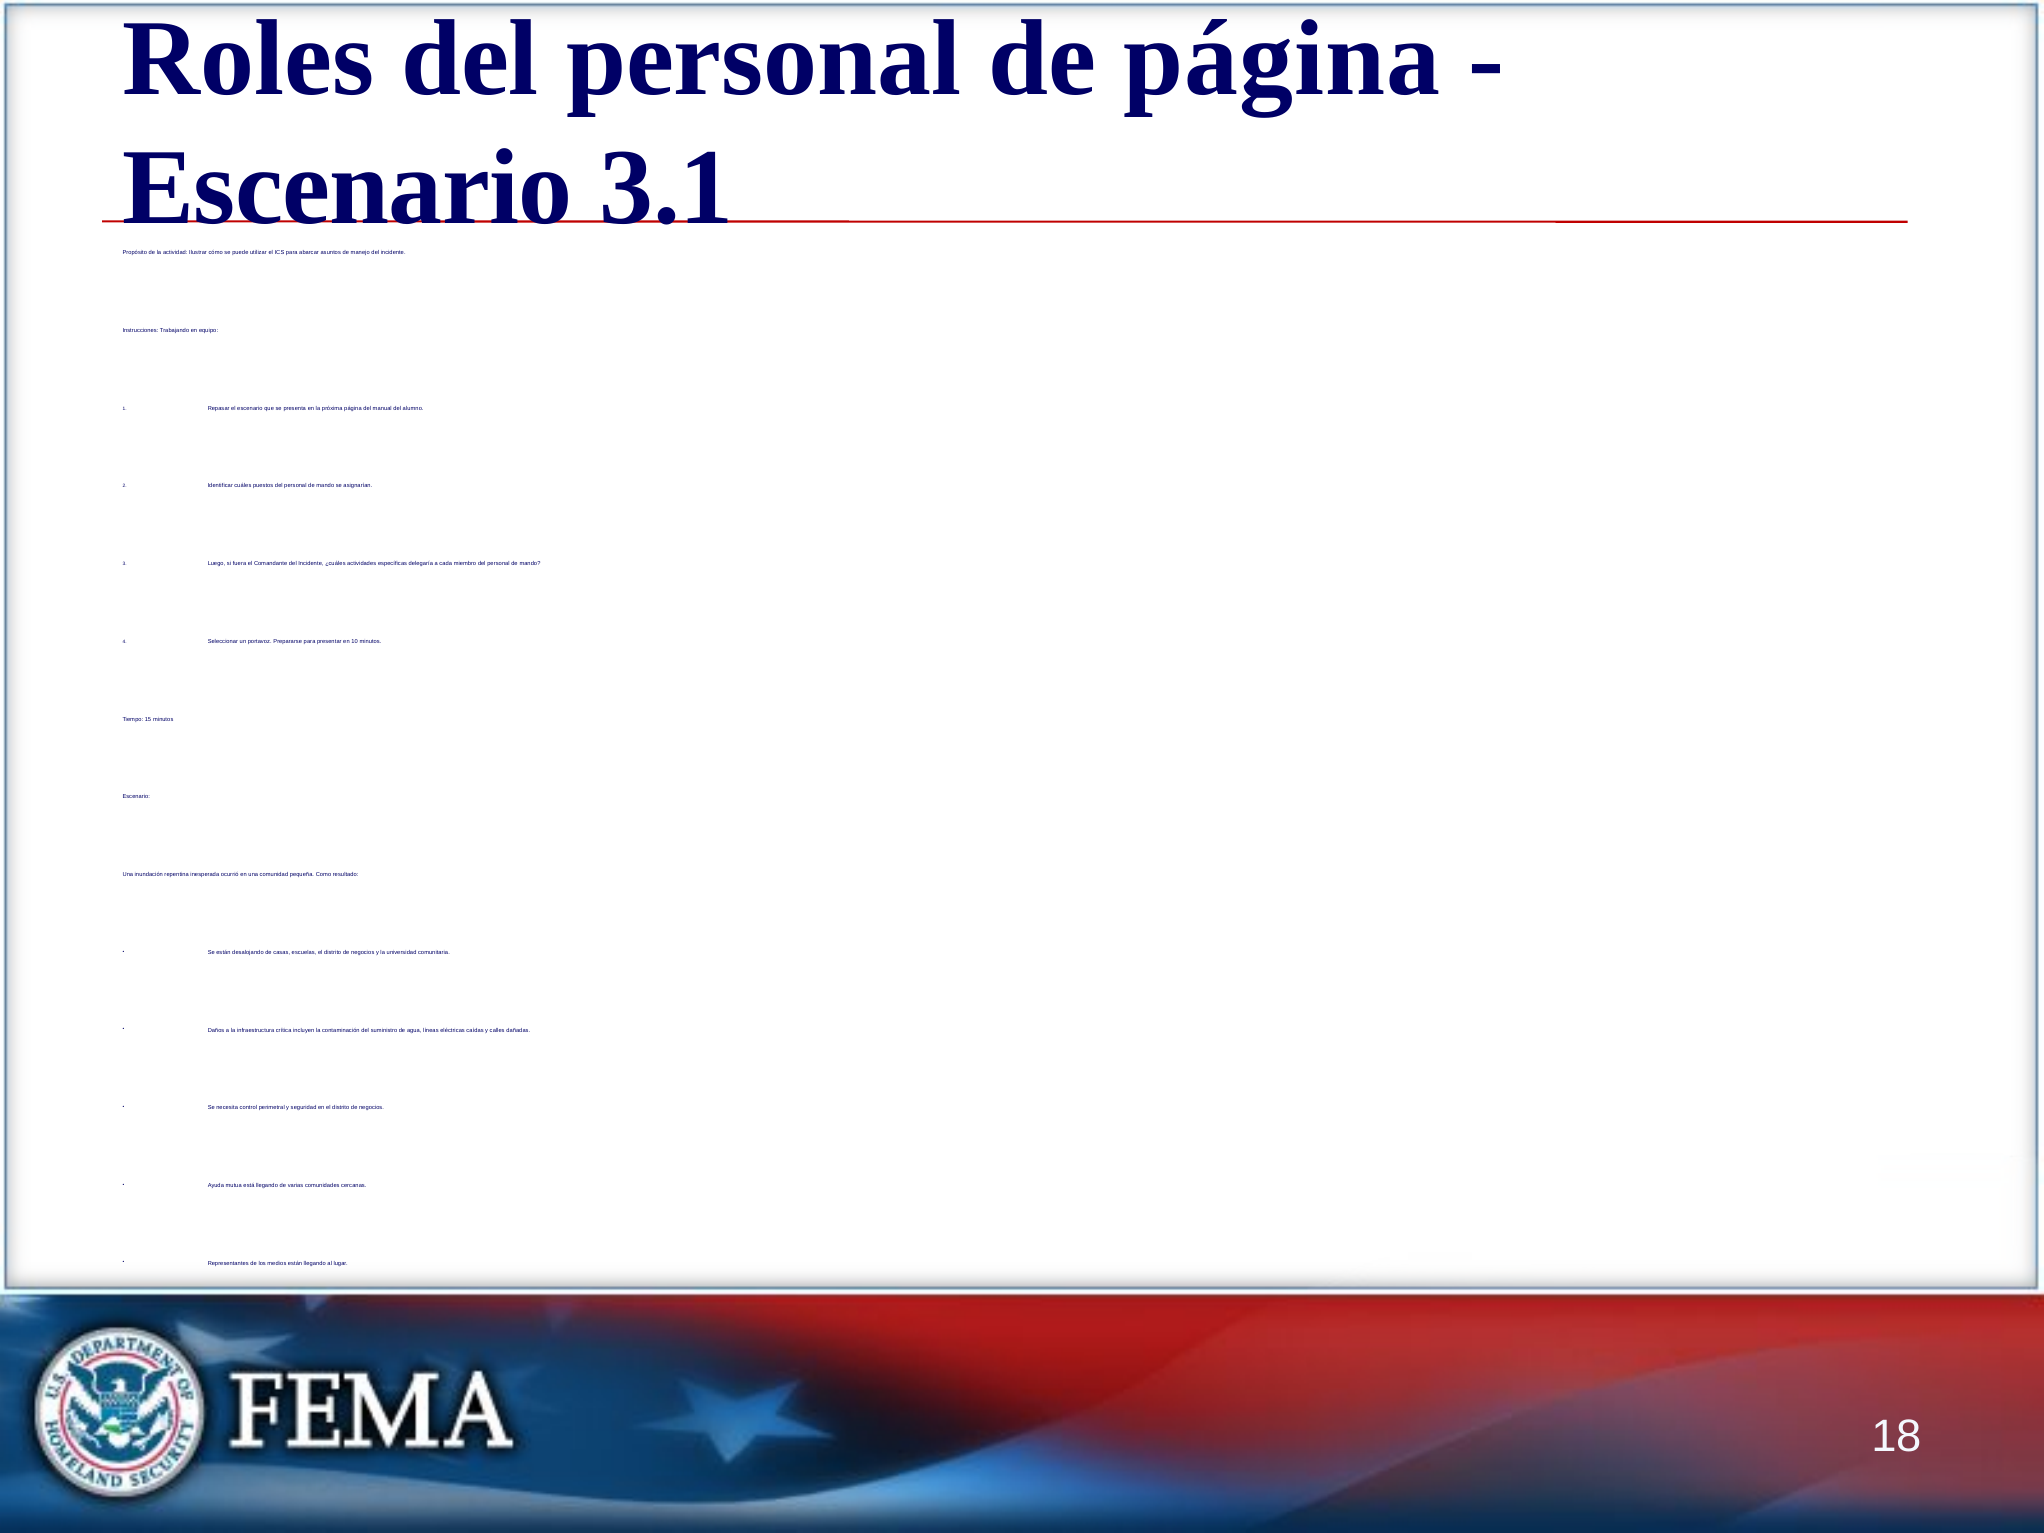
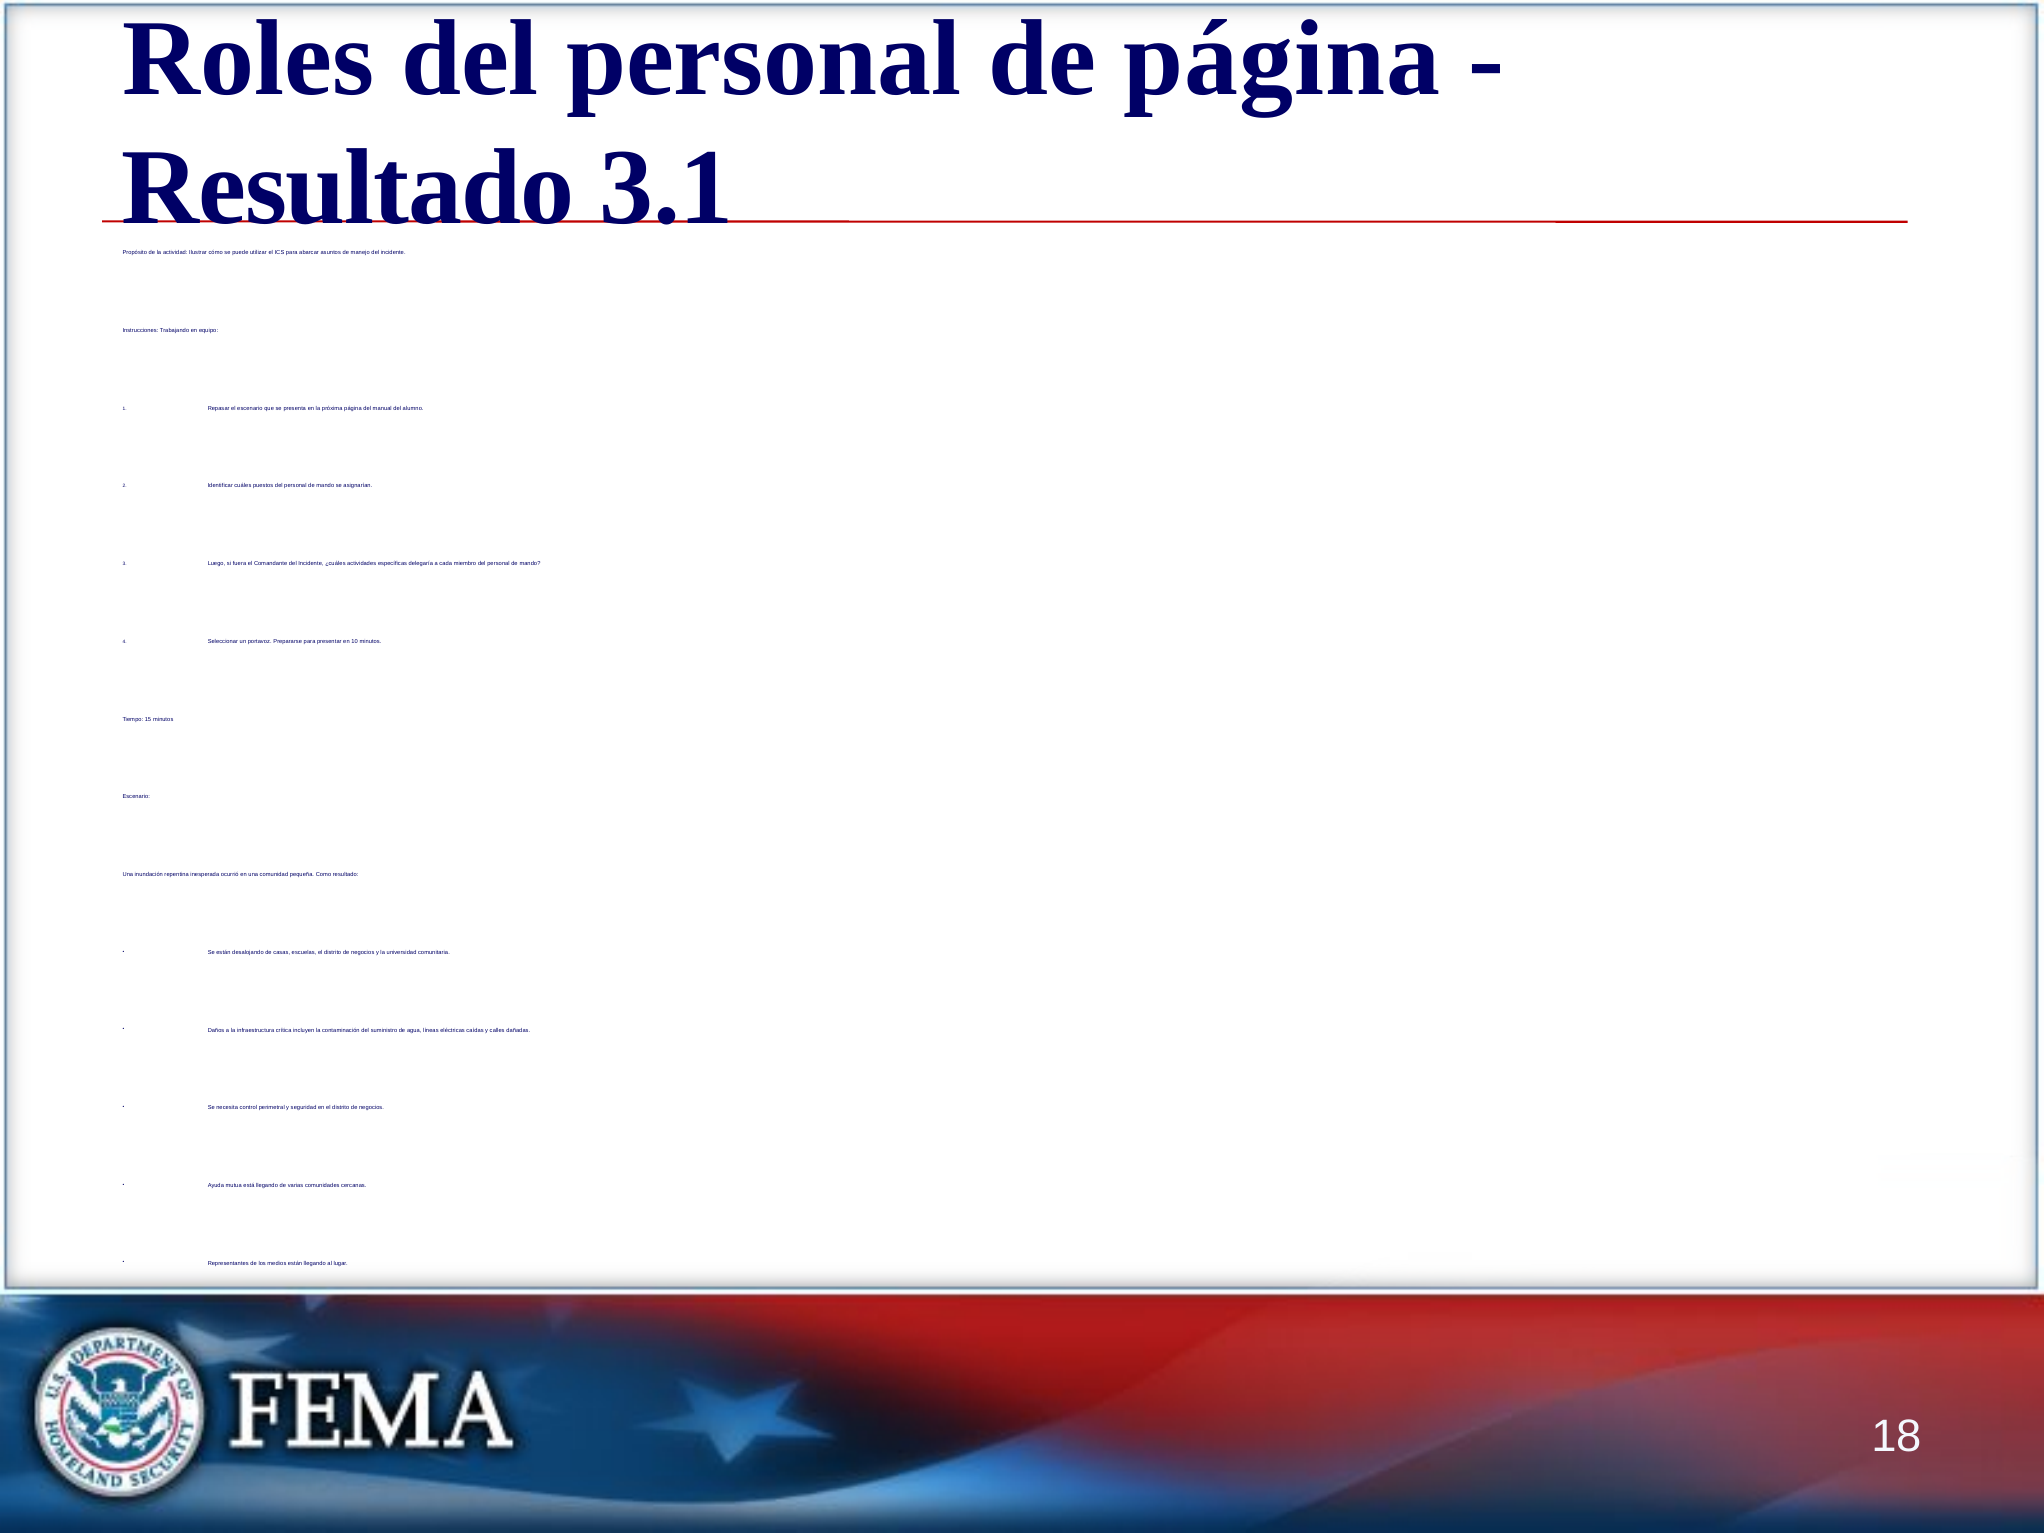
Escenario: Escenario -> Resultado (348, 188)
